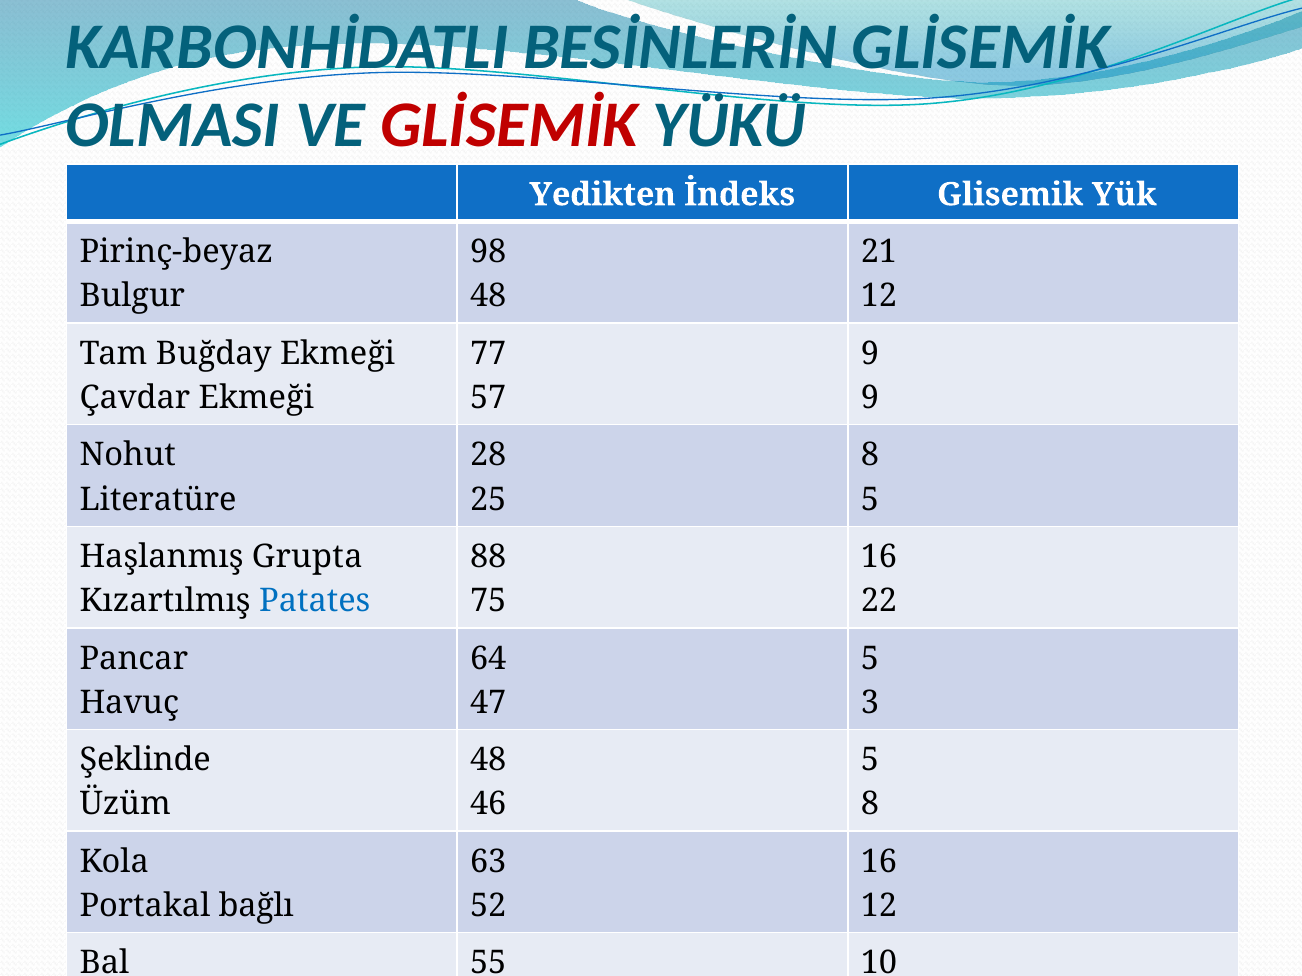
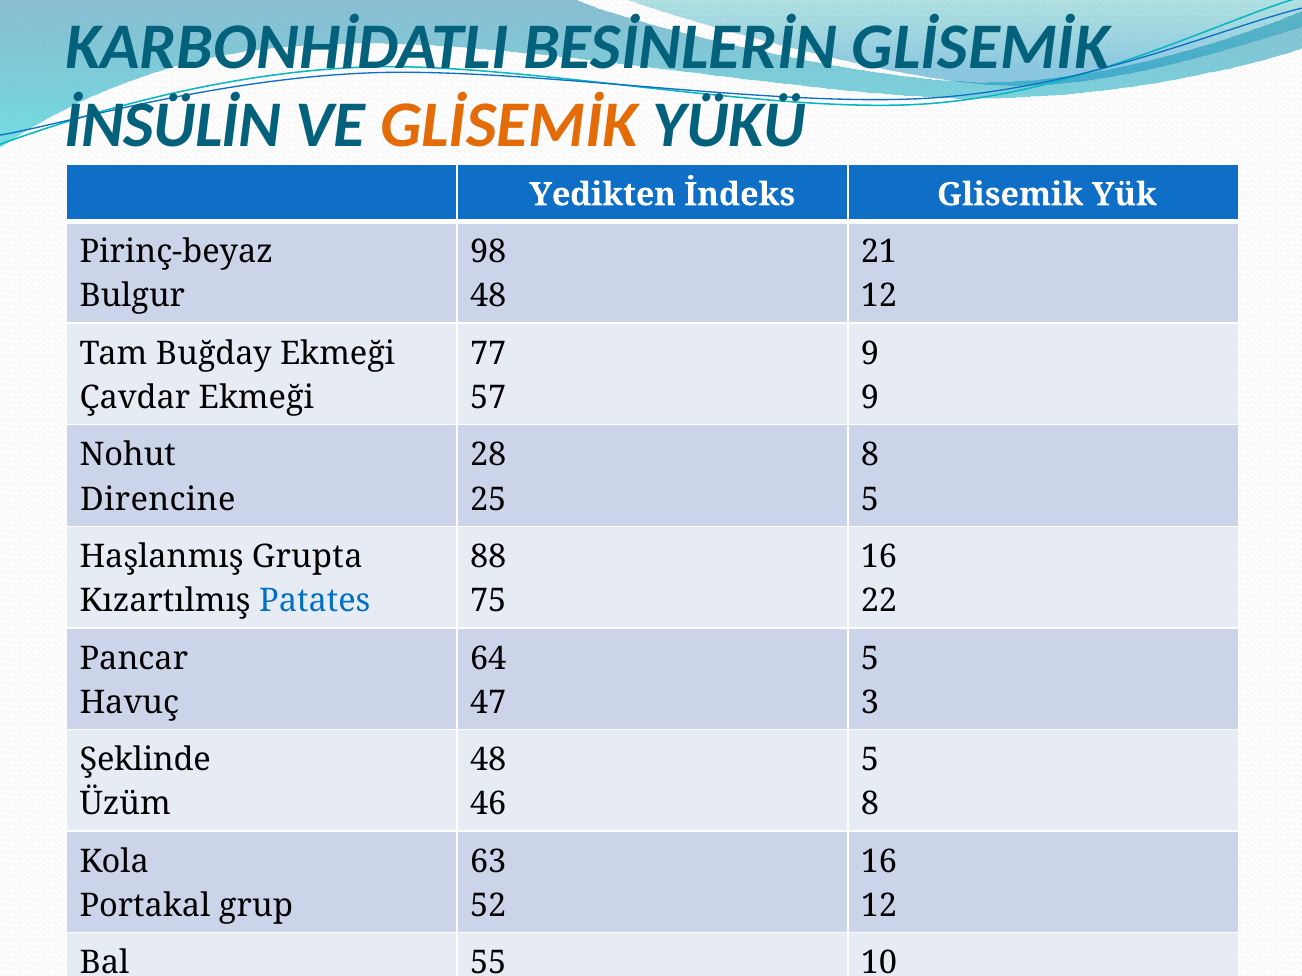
OLMASI: OLMASI -> İNSÜLİN (173, 126)
GLİSEMİK colour: red -> orange (509, 126)
Literatüre: Literatüre -> Direncine (158, 500)
bağlı: bağlı -> grup (256, 906)
